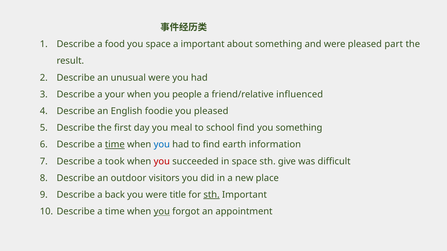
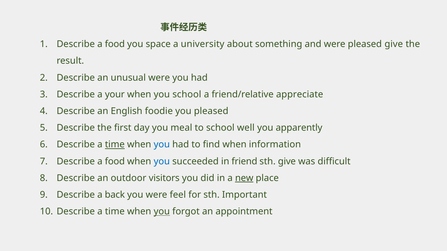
a important: important -> university (203, 44)
pleased part: part -> give (394, 44)
you people: people -> school (187, 95)
influenced: influenced -> appreciate (300, 95)
school find: find -> well (246, 128)
you something: something -> apparently (299, 128)
find earth: earth -> when (234, 145)
took: took -> food (115, 162)
you colour: red -> blue (162, 162)
in space: space -> friend (244, 162)
new underline: none -> present (244, 178)
title: title -> feel (178, 195)
sth underline: present -> none (212, 195)
